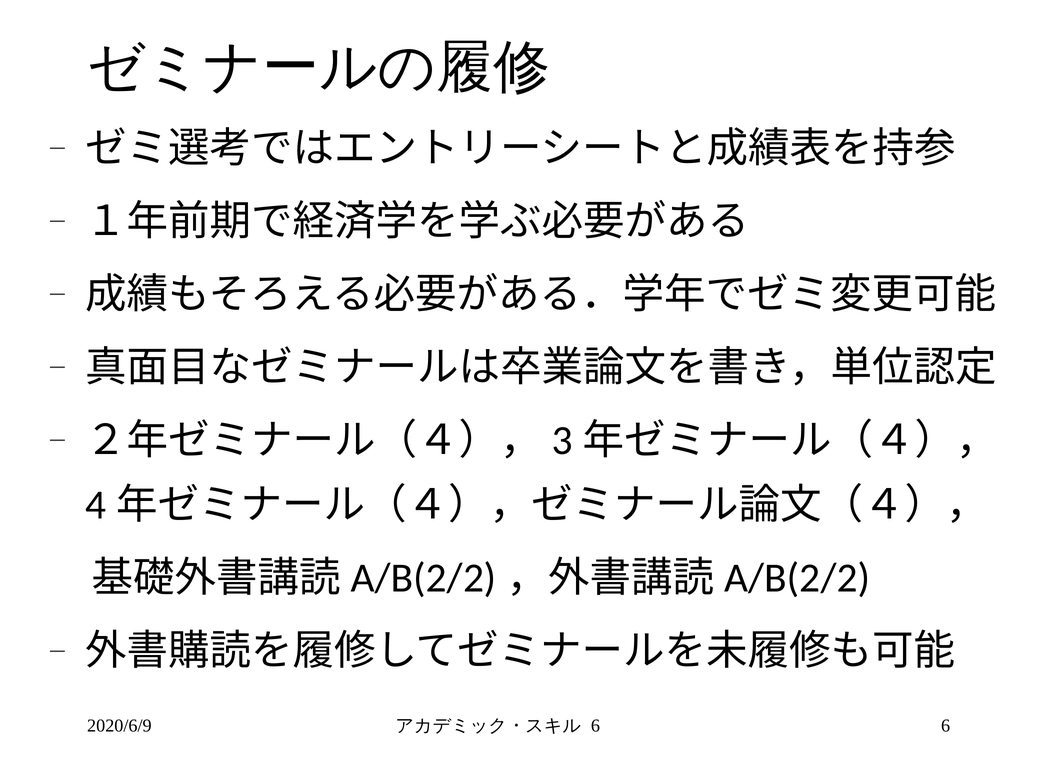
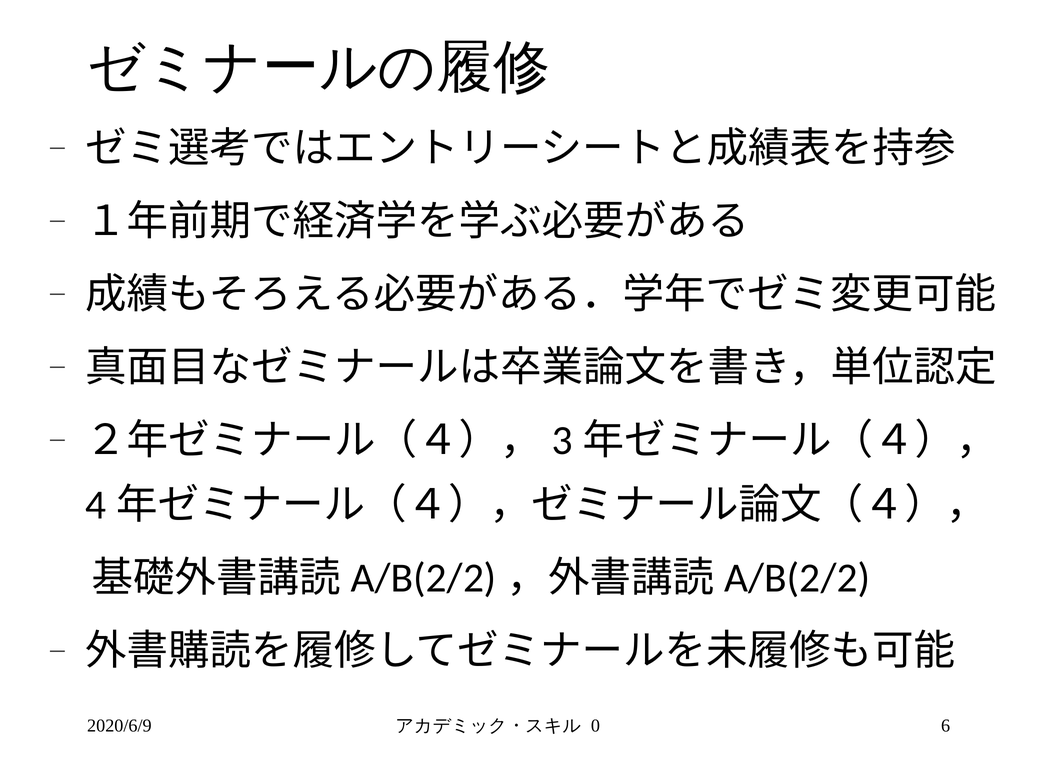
6: 6 -> 0 (596, 725)
